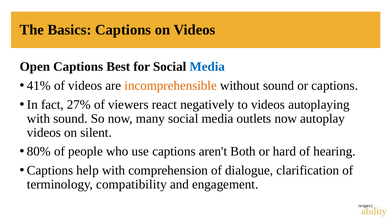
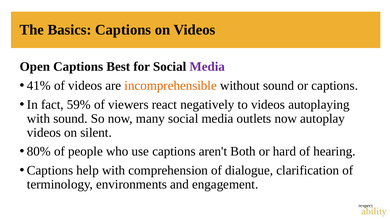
Media colour: blue -> purple (207, 67)
27%: 27% -> 59% (79, 105)
compatibility: compatibility -> environments (132, 185)
